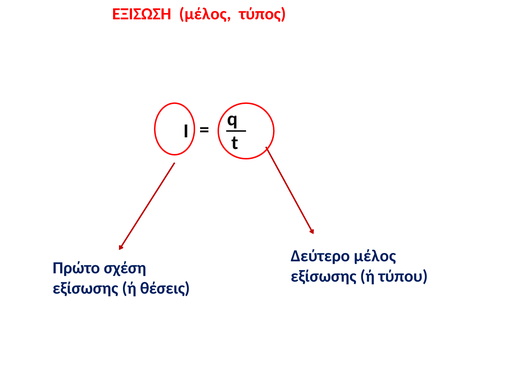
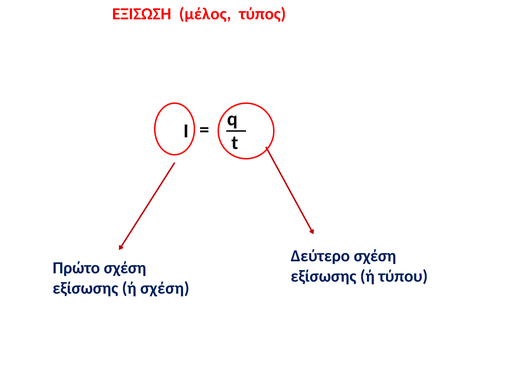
Δεύτερο μέλος: μέλος -> σχέση (375, 256)
ή θέσεις: θέσεις -> σχέση (165, 288)
